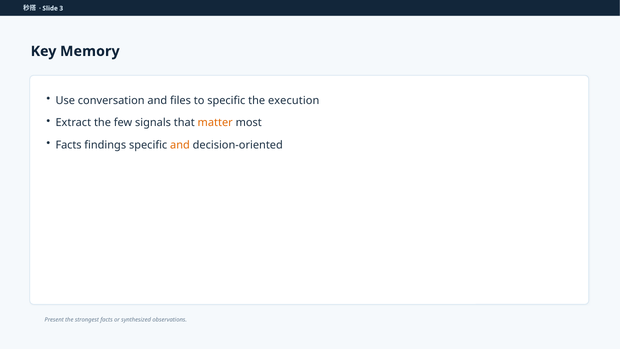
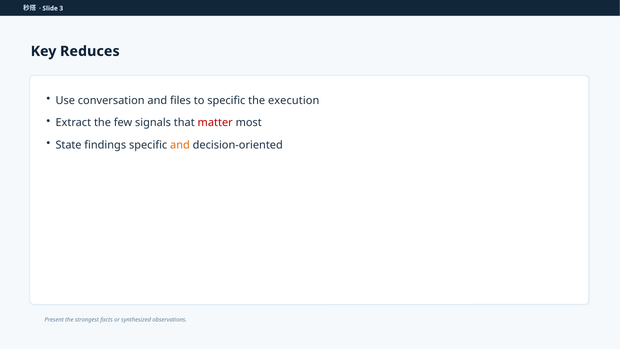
Memory: Memory -> Reduces (90, 51)
matter colour: orange -> red (215, 123)
Facts: Facts -> State (69, 145)
